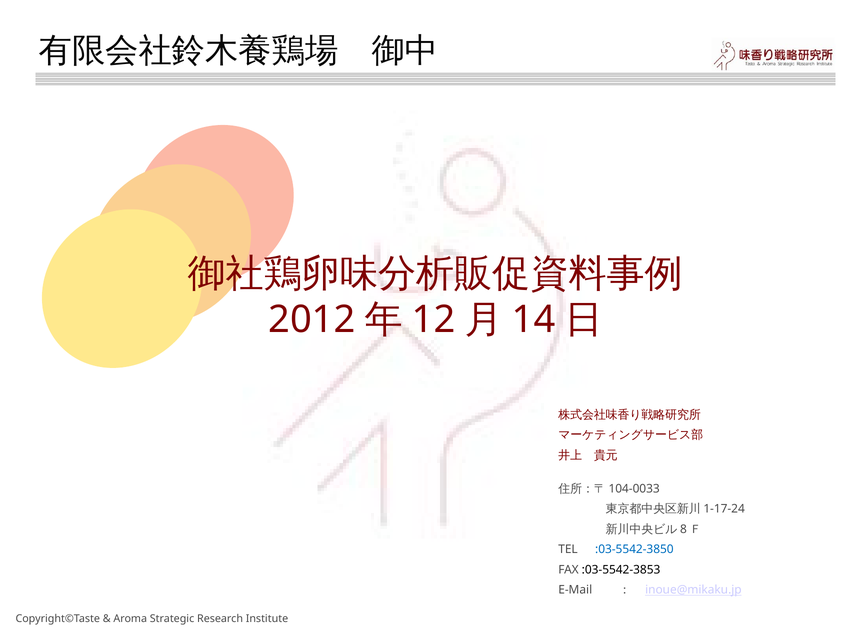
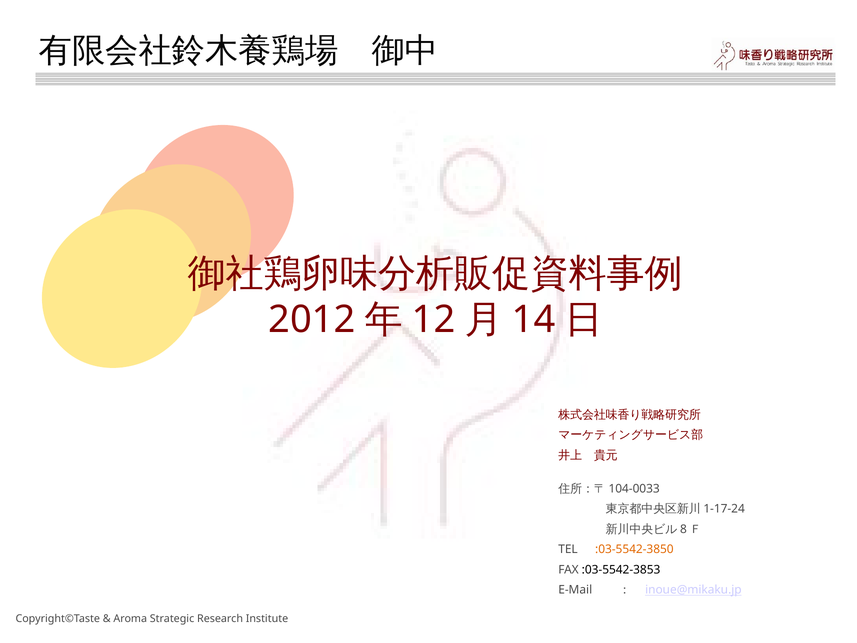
:03-5542-3850 colour: blue -> orange (634, 549)
